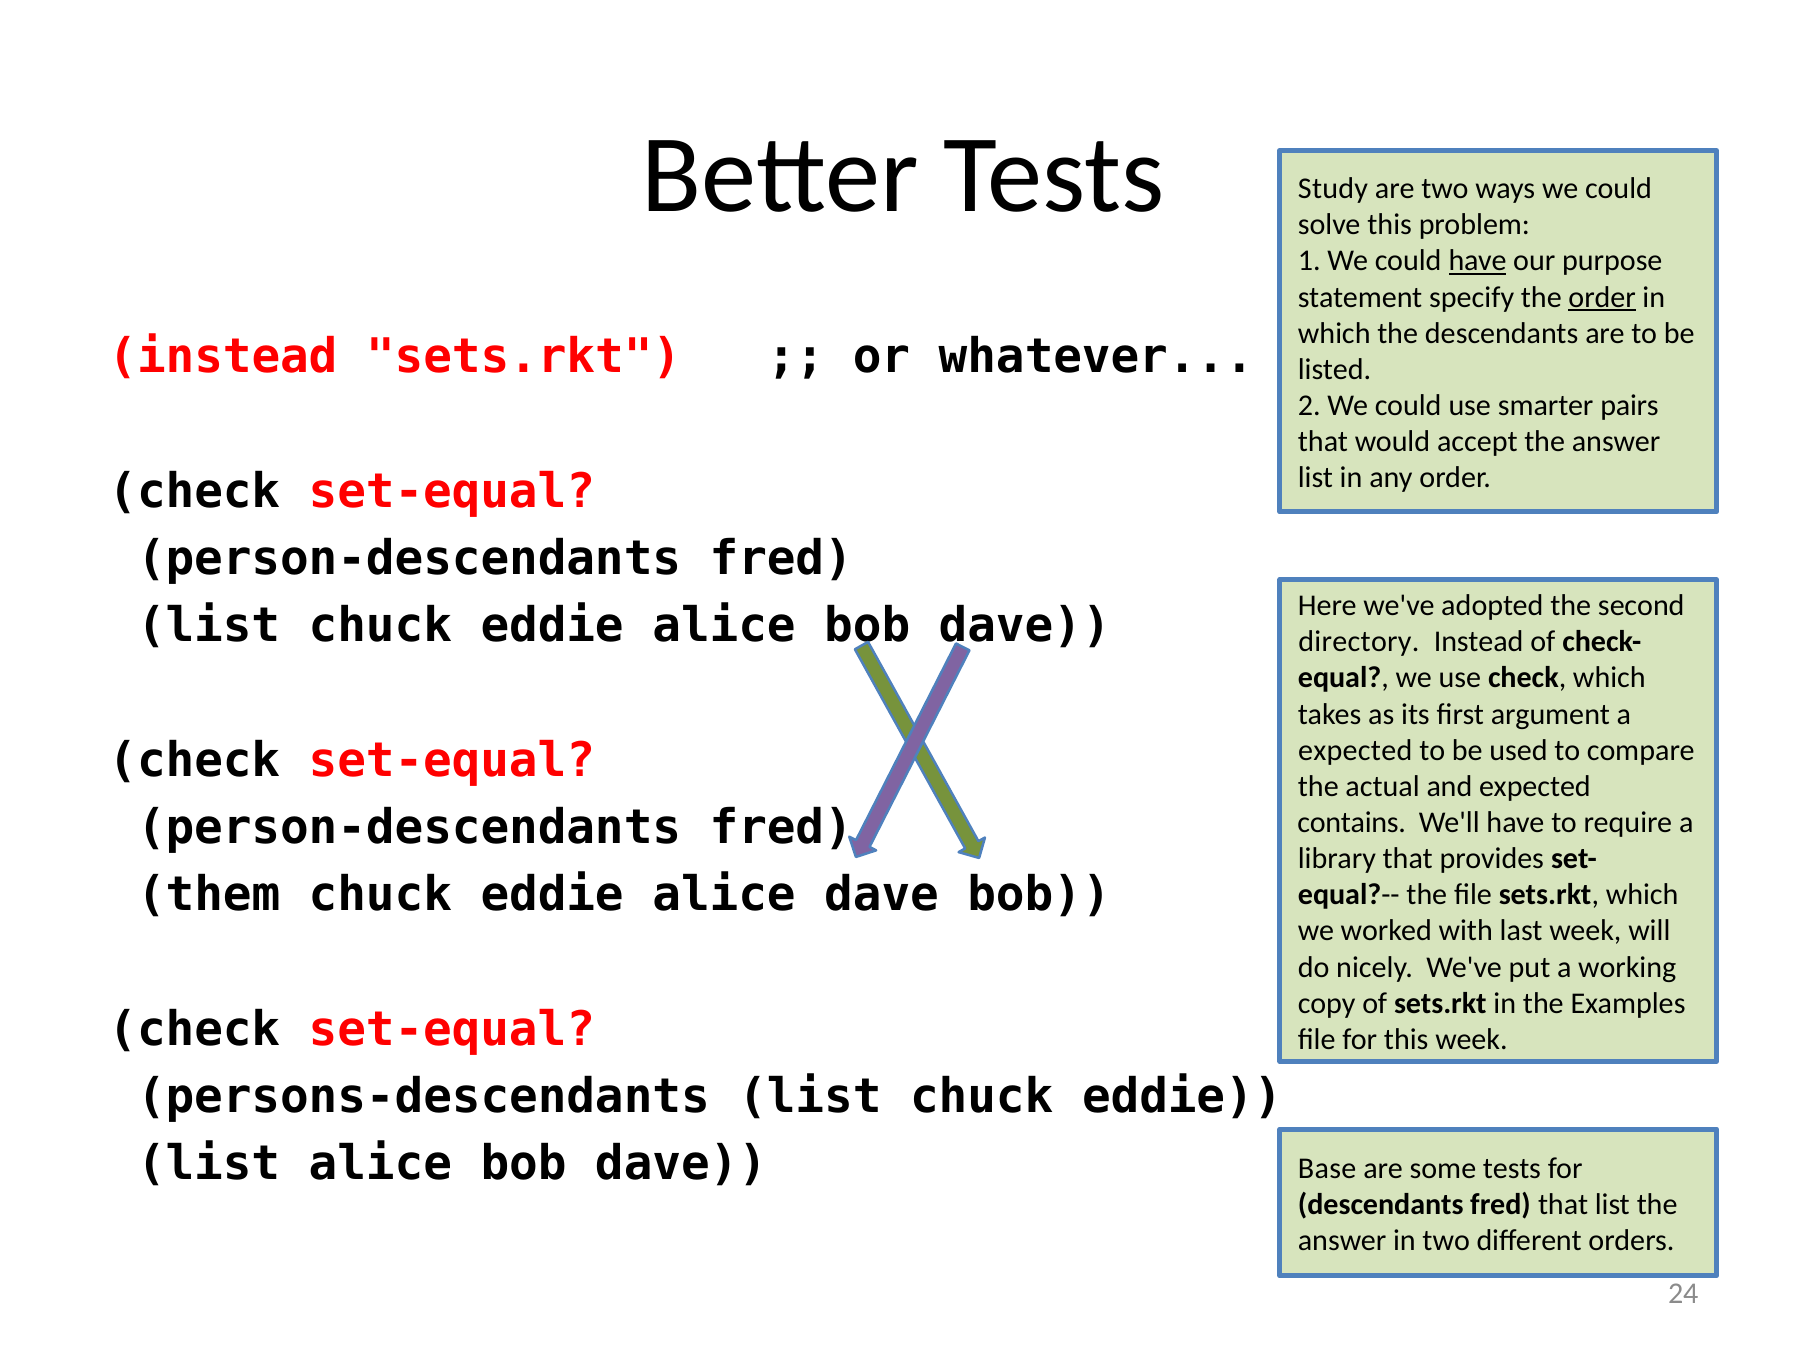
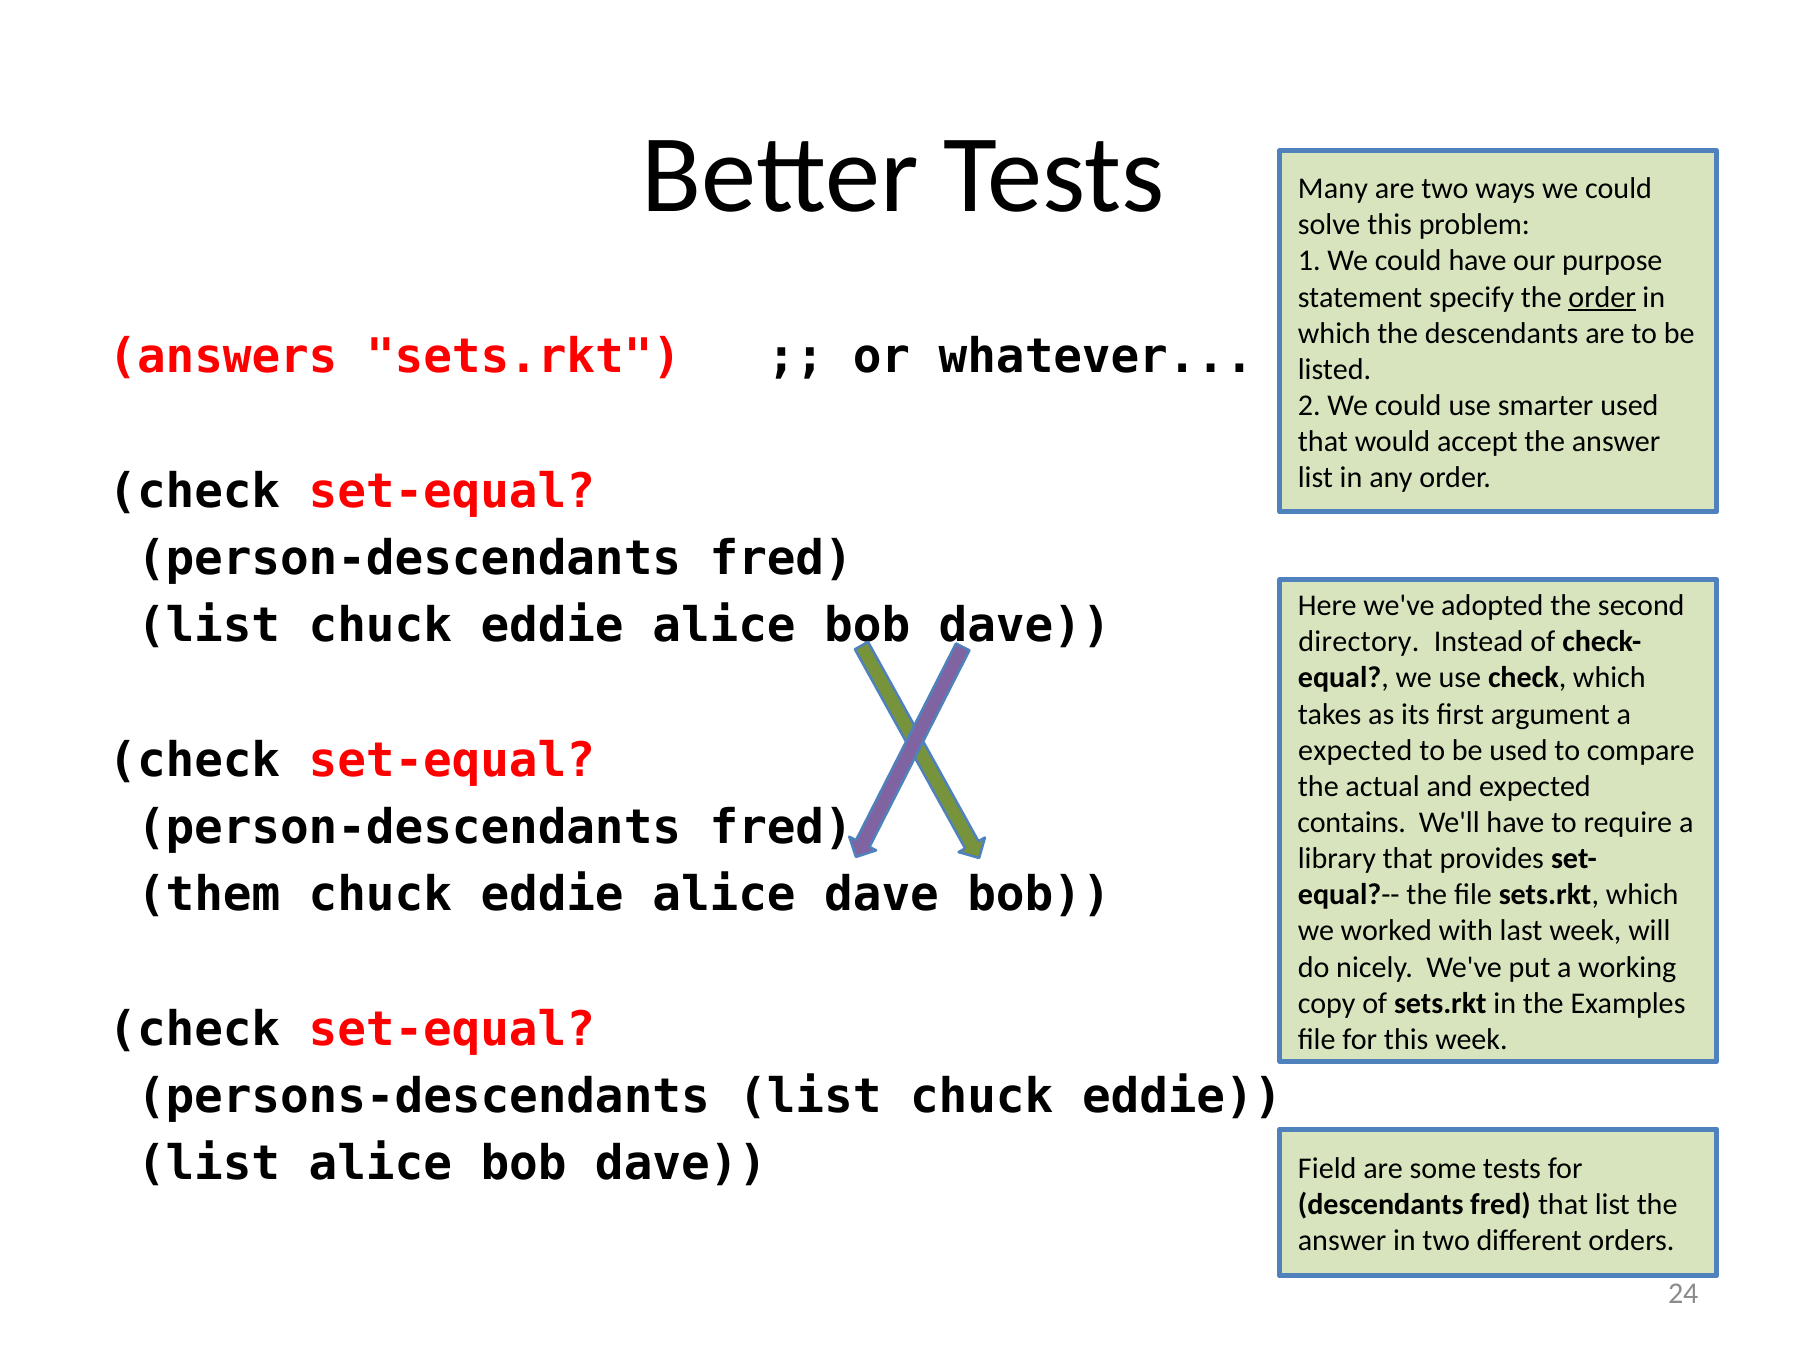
Study: Study -> Many (1333, 189)
have underline: present -> none (1477, 261)
instead: instead -> answers (223, 357)
smarter pairs: pairs -> used (1629, 406)
Base: Base -> Field (1327, 1169)
